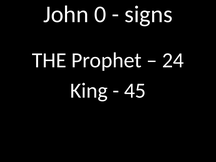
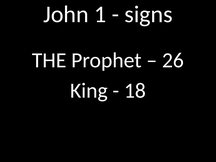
0: 0 -> 1 (100, 14)
24: 24 -> 26 (173, 60)
45: 45 -> 18 (135, 91)
